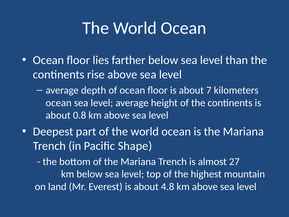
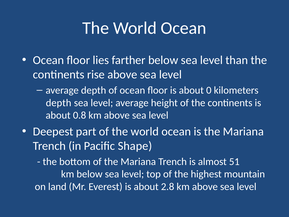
7: 7 -> 0 (209, 90)
ocean: ocean -> depth (59, 103)
27: 27 -> 51 (234, 161)
4.8: 4.8 -> 2.8 (168, 186)
